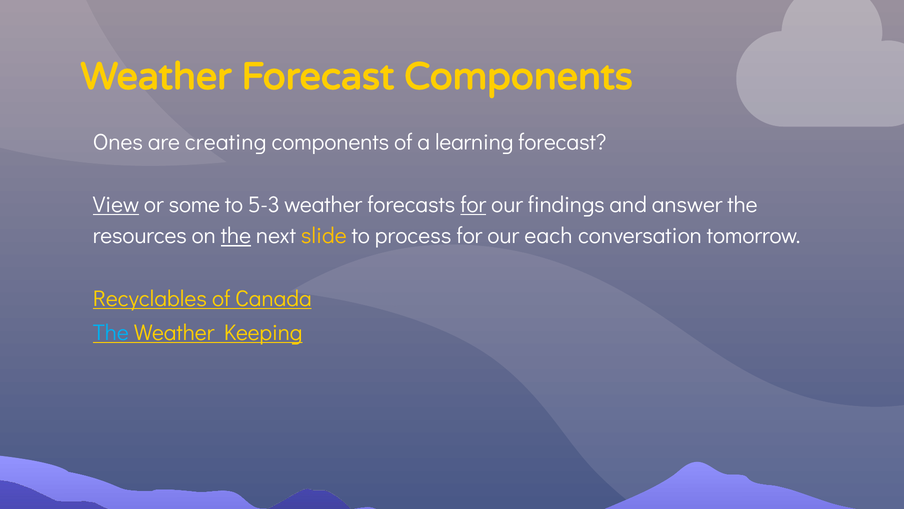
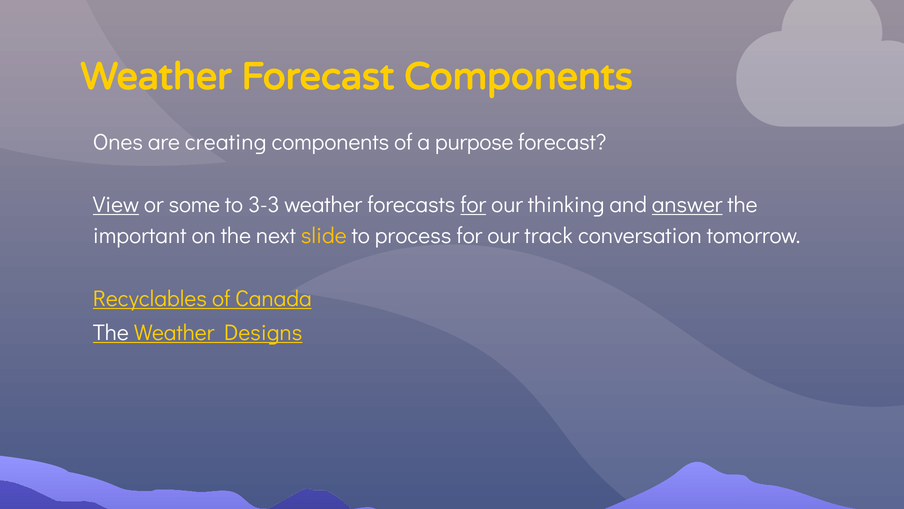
learning: learning -> purpose (474, 142)
5-3: 5-3 -> 3-3 (264, 205)
findings: findings -> thinking (566, 205)
answer underline: none -> present (687, 205)
resources: resources -> important (140, 236)
the underline: present -> none (236, 236)
each: each -> track (549, 236)
The colour: light blue -> white (111, 333)
Keeping: Keeping -> Designs (263, 333)
